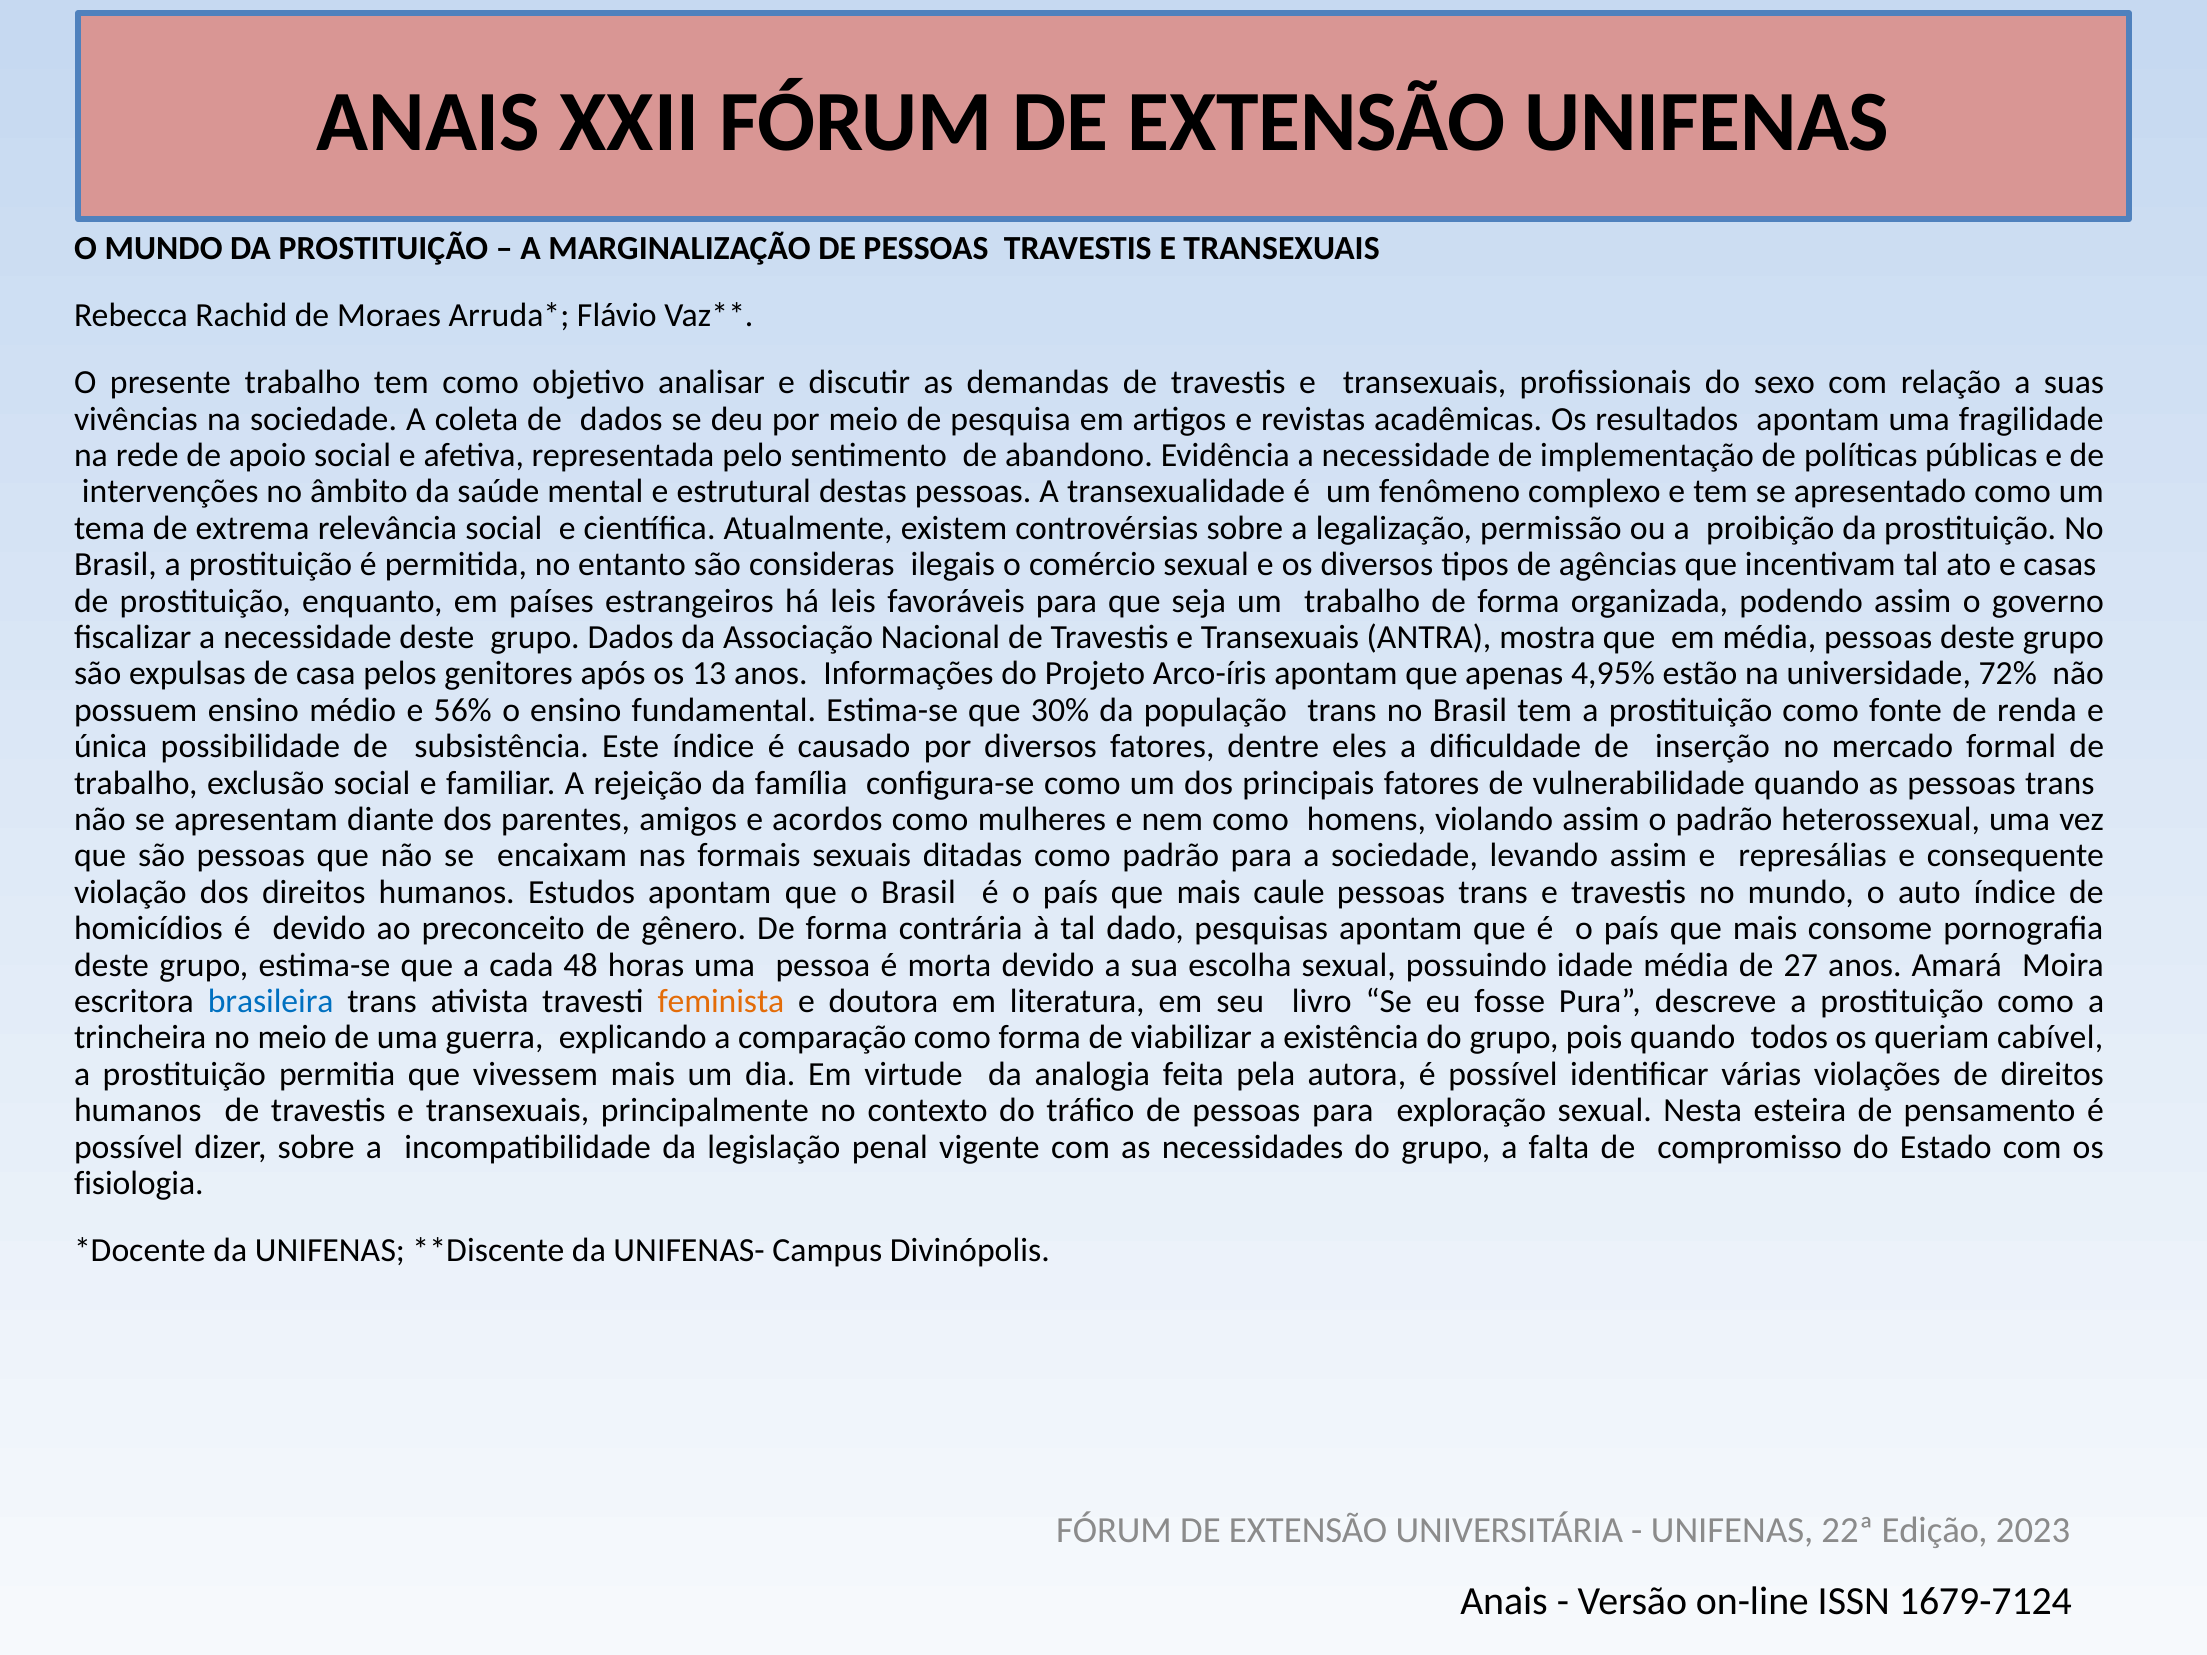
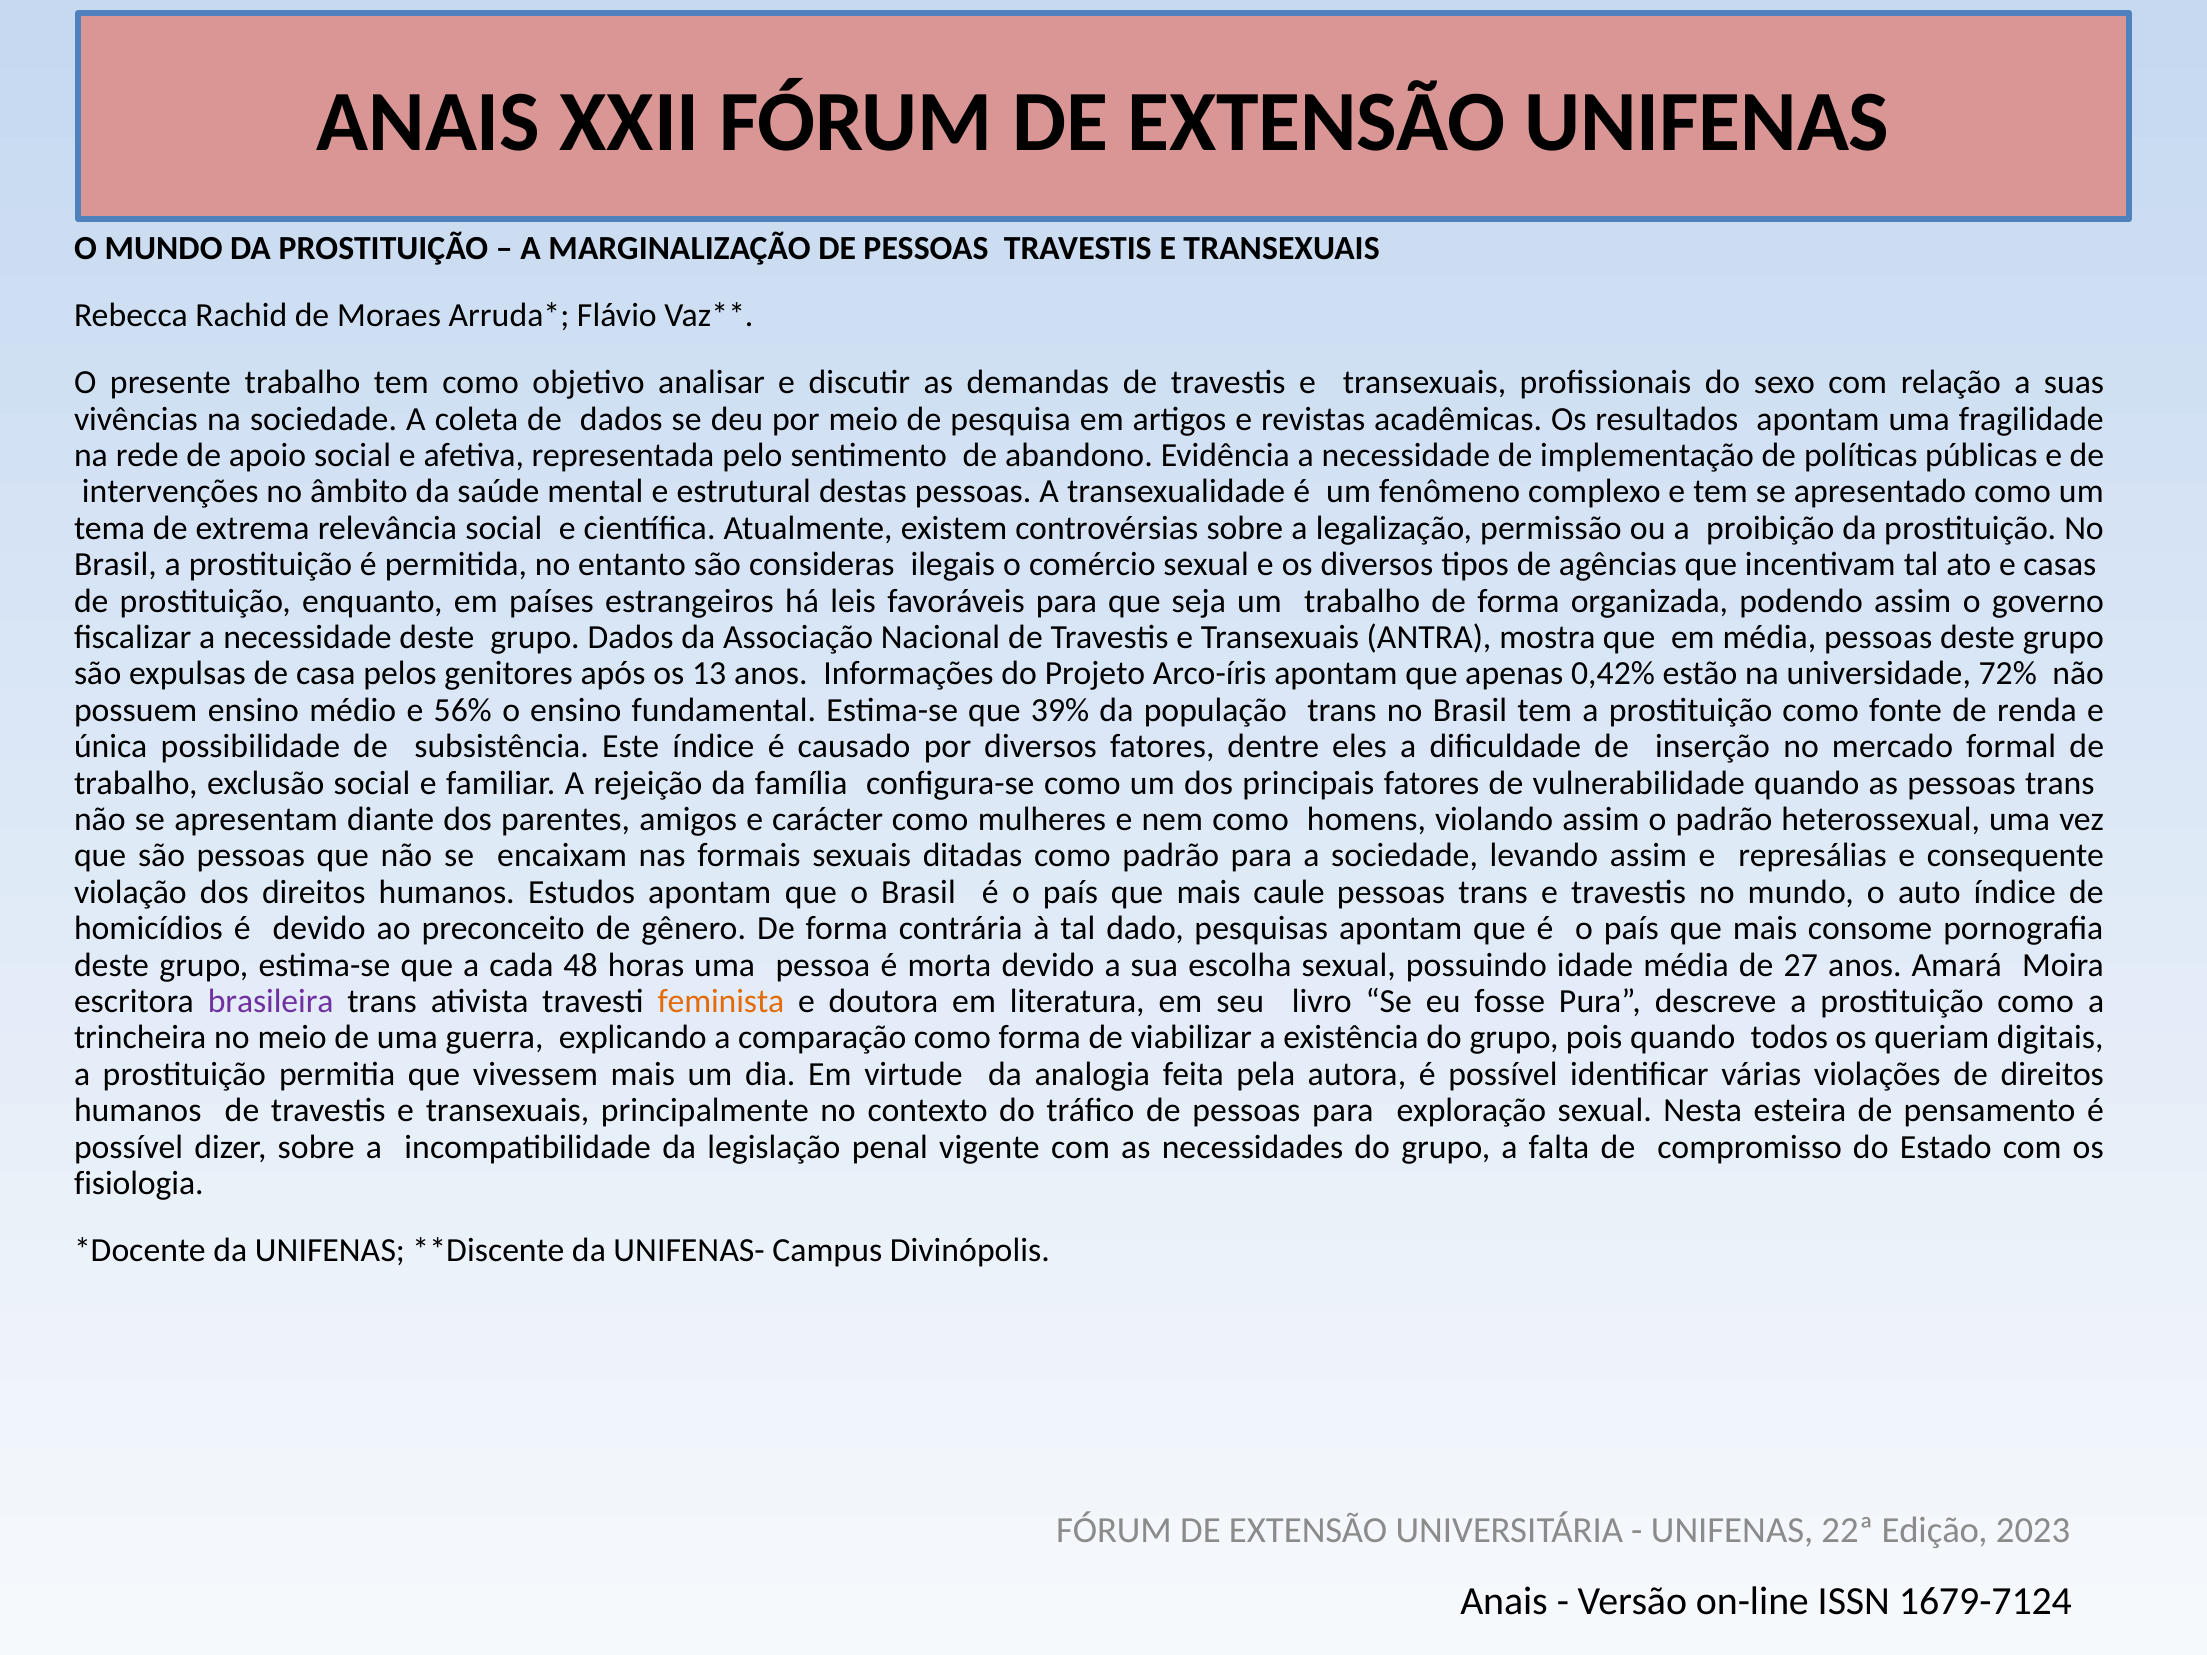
4,95%: 4,95% -> 0,42% (1613, 674)
30%: 30% -> 39% (1060, 710)
acordos: acordos -> carácter (828, 819)
brasileira colour: blue -> purple (271, 1001)
cabível: cabível -> digitais (2050, 1038)
